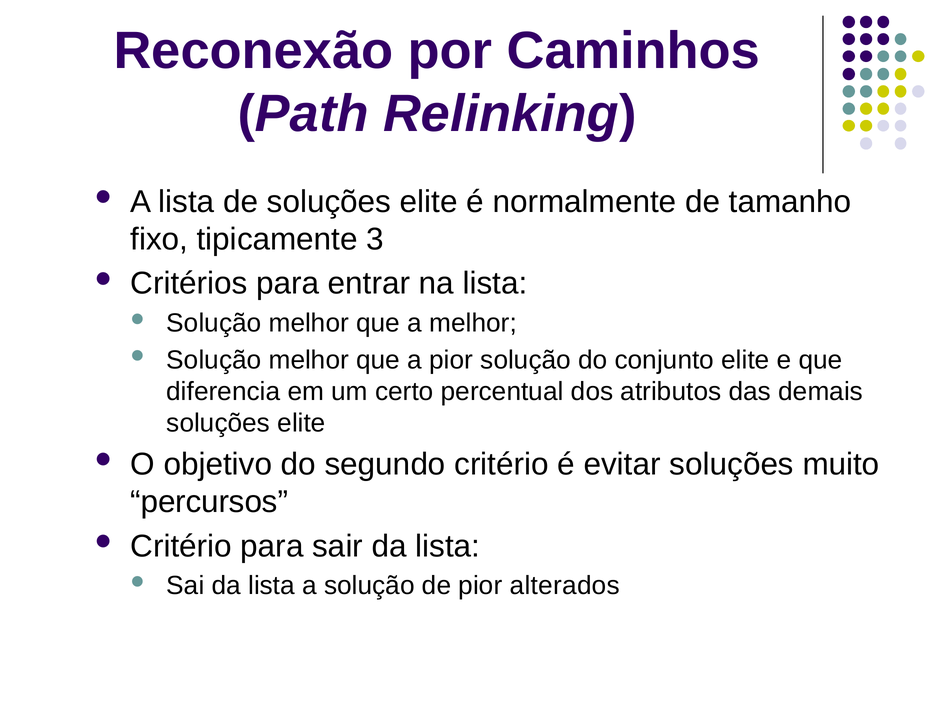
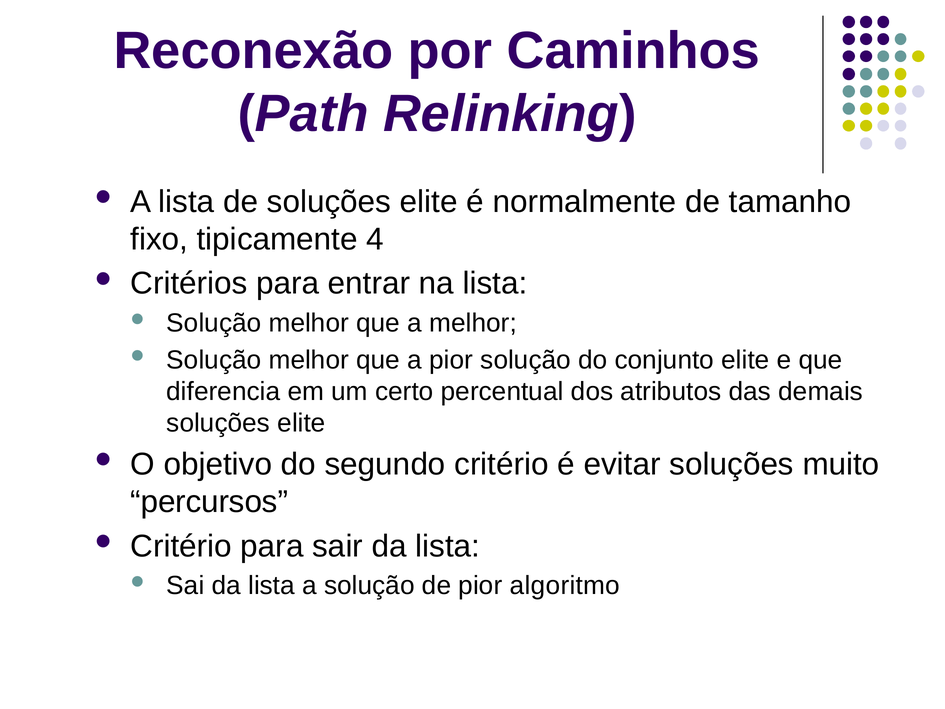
3: 3 -> 4 (375, 239)
alterados: alterados -> algoritmo (565, 586)
